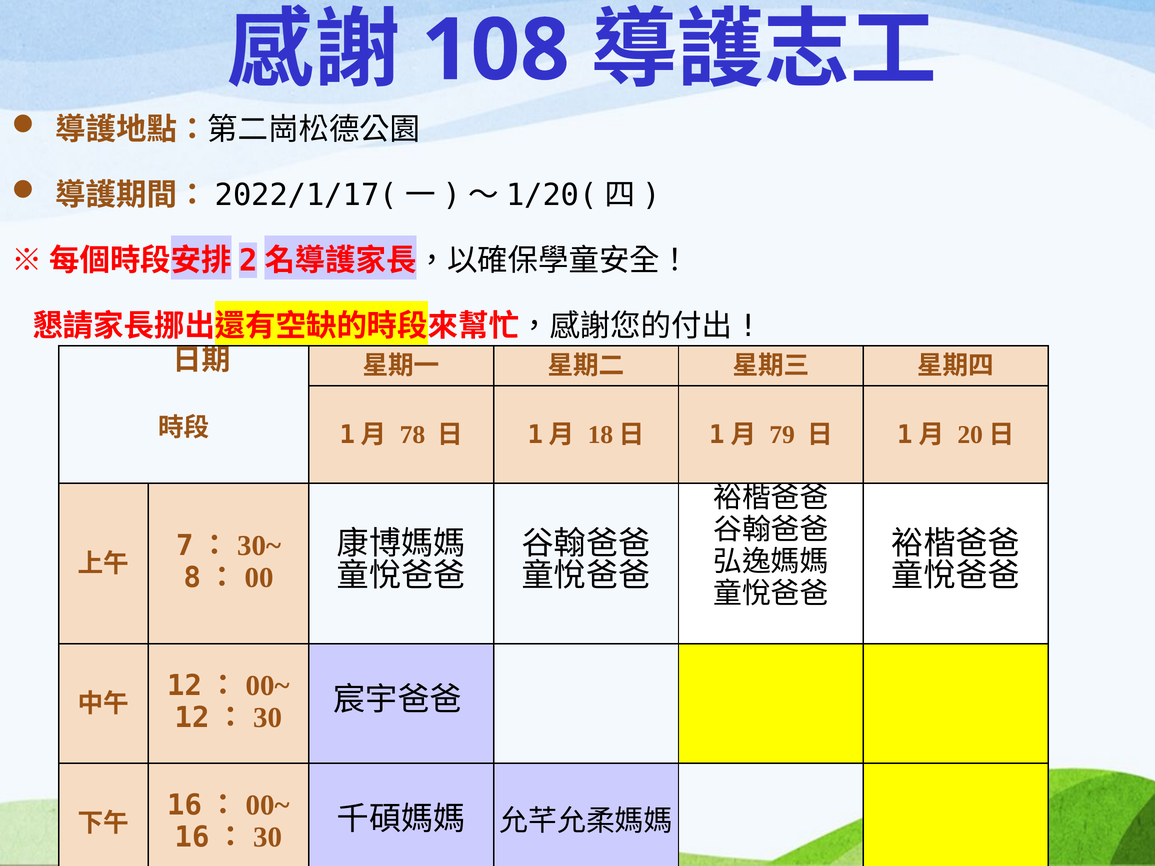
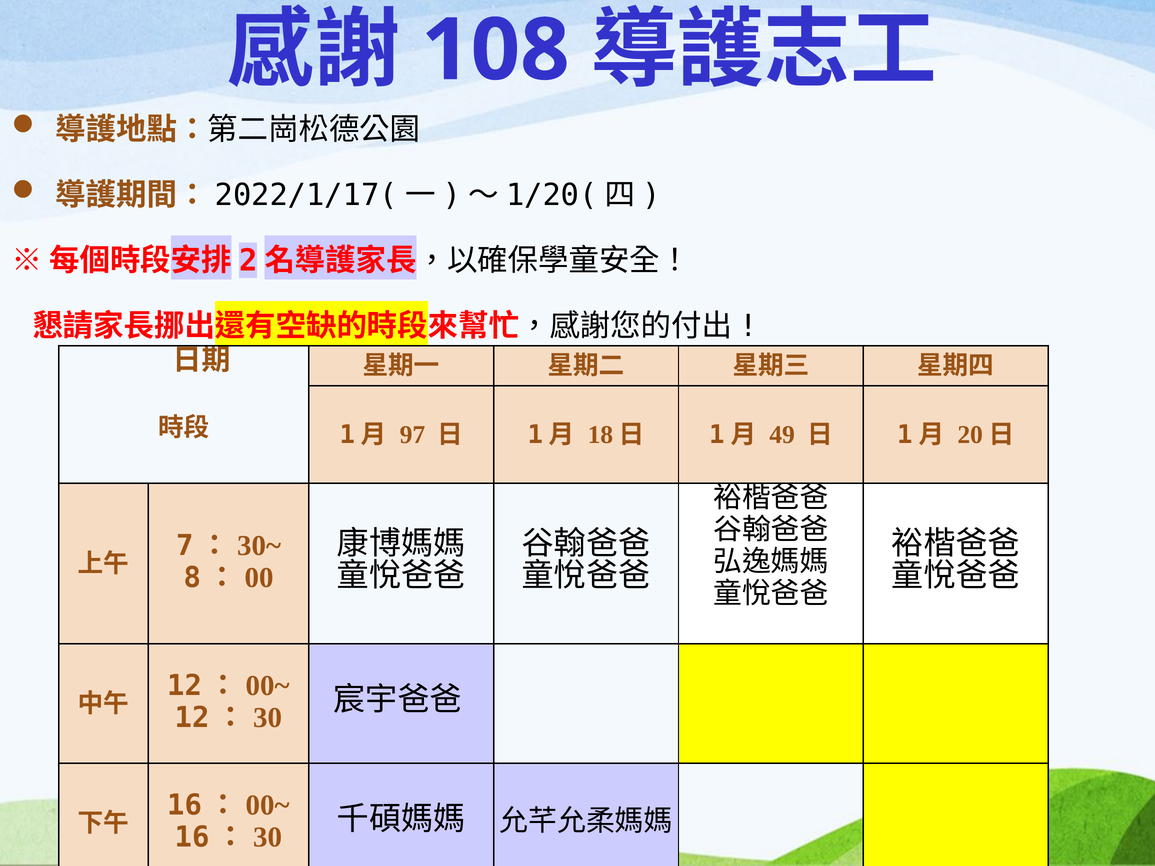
78: 78 -> 97 (412, 435)
79: 79 -> 49 (782, 435)
